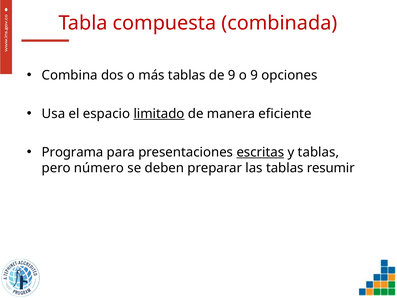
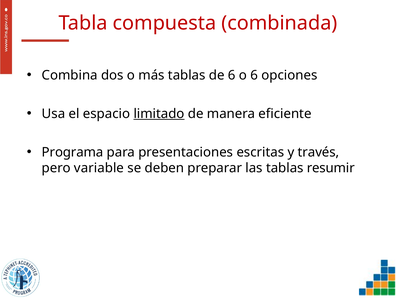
de 9: 9 -> 6 (232, 75)
o 9: 9 -> 6 (254, 75)
escritas underline: present -> none (260, 152)
y tablas: tablas -> través (318, 152)
número: número -> variable (99, 168)
